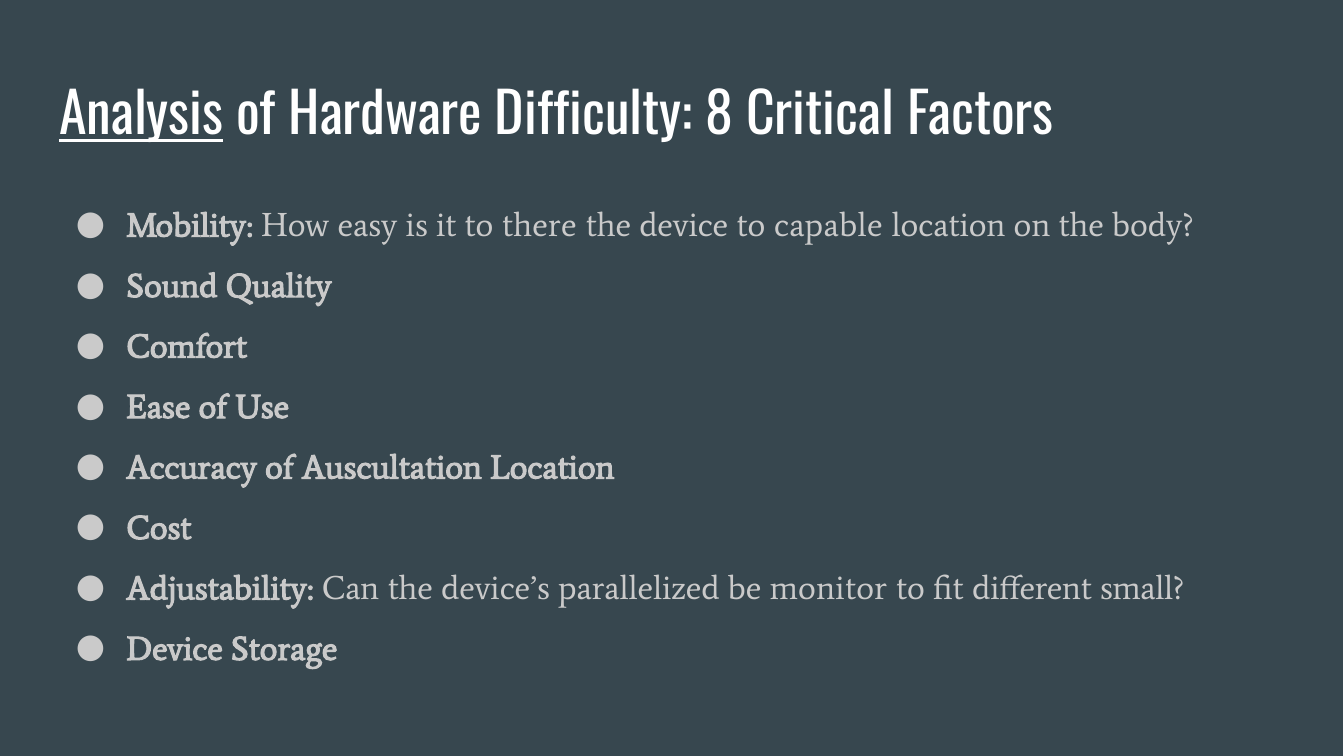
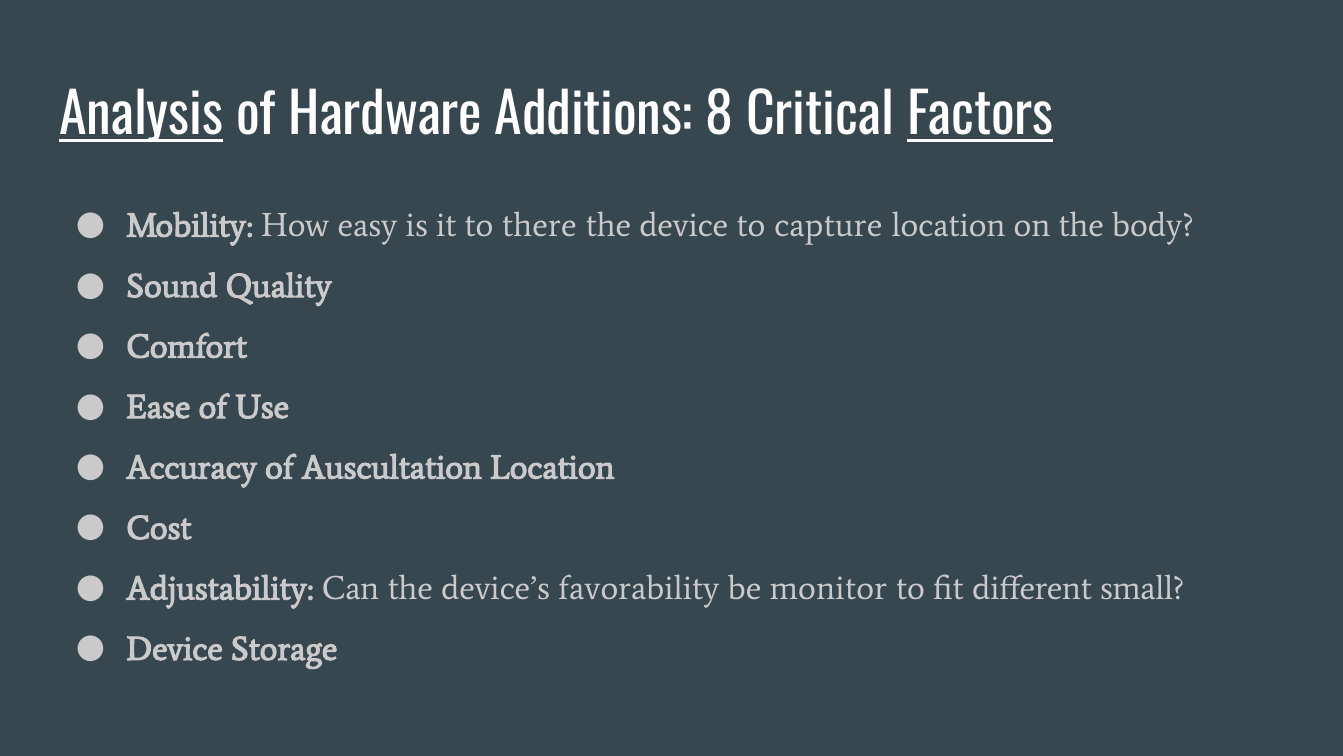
Difficulty: Difficulty -> Additions (594, 116)
Factors underline: none -> present (980, 116)
capable: capable -> capture (828, 225)
parallelized: parallelized -> favorability (639, 588)
